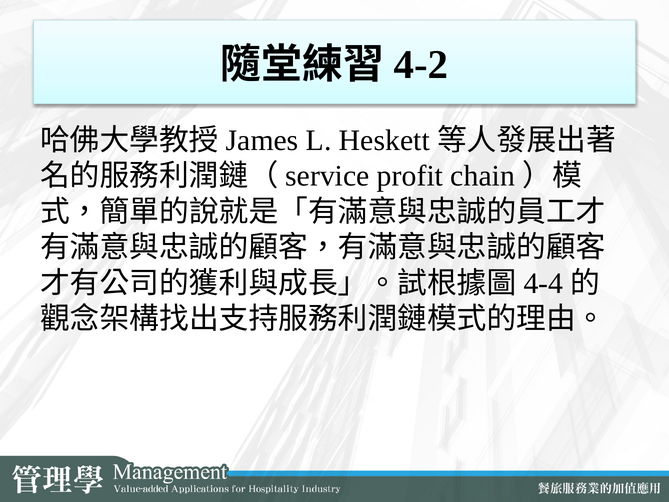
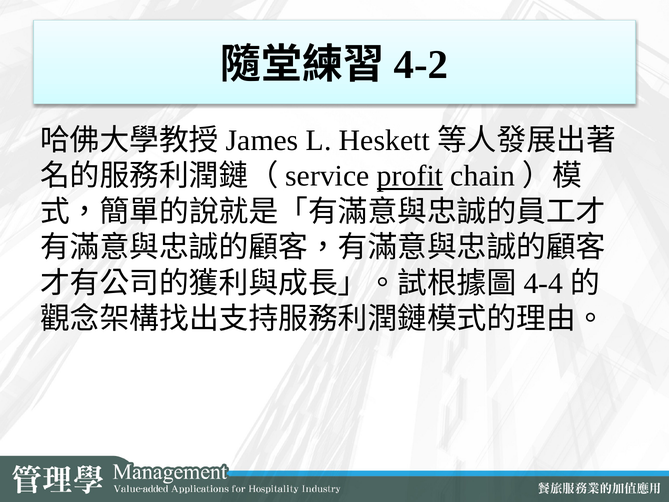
profit underline: none -> present (410, 176)
